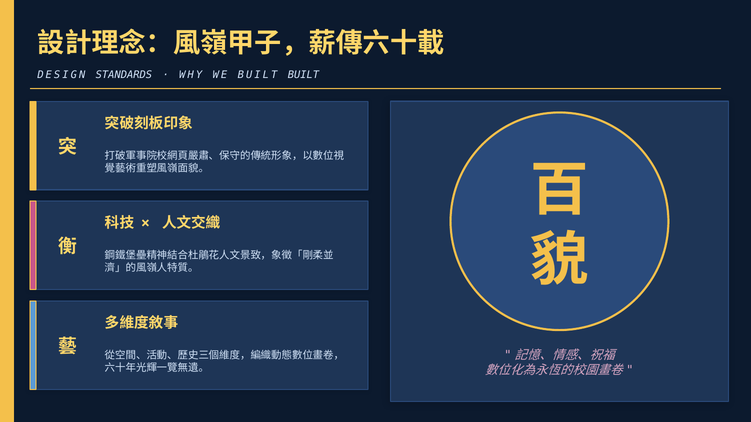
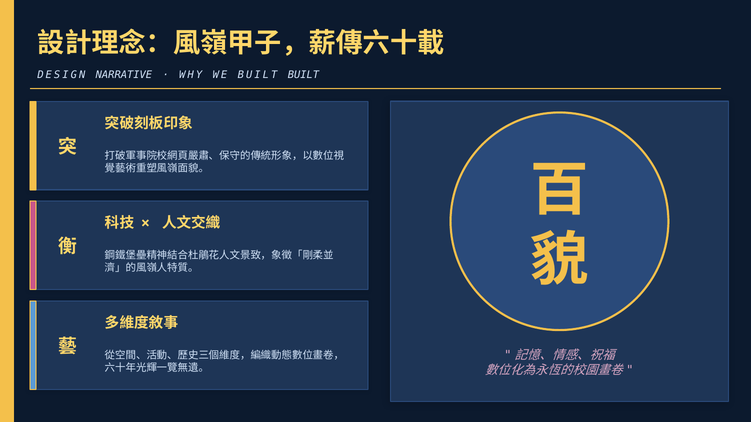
STANDARDS: STANDARDS -> NARRATIVE (124, 75)
